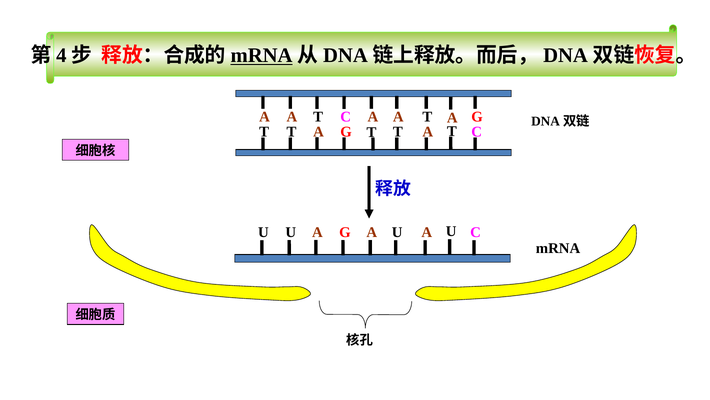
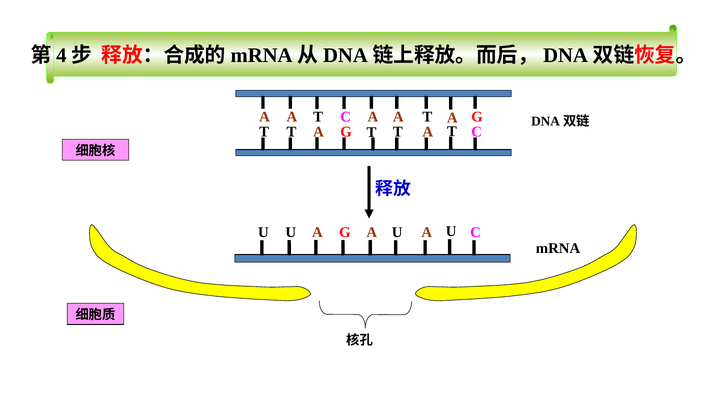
mRNA underline: present -> none (262, 55)
